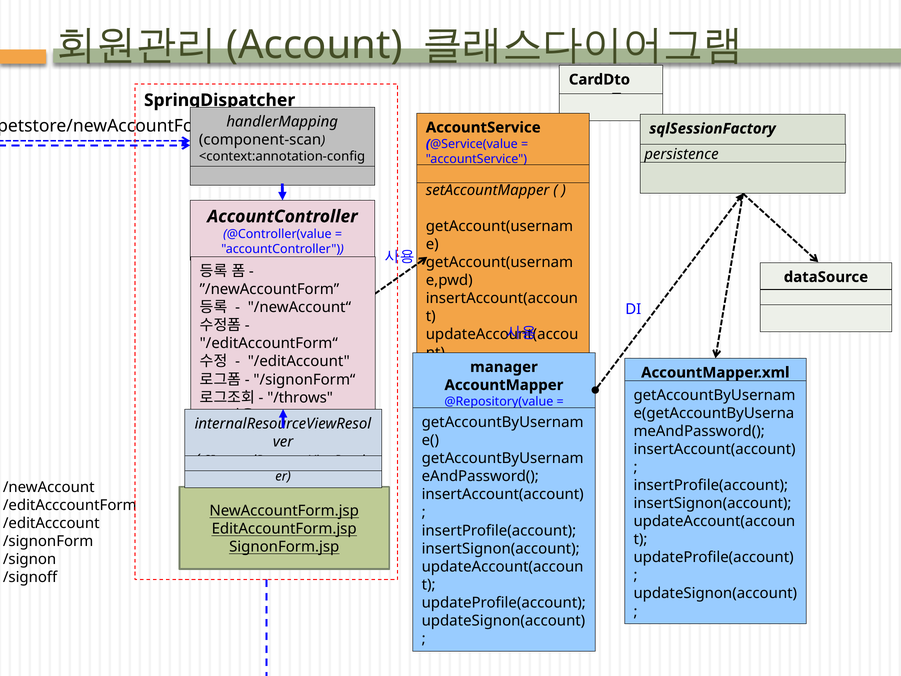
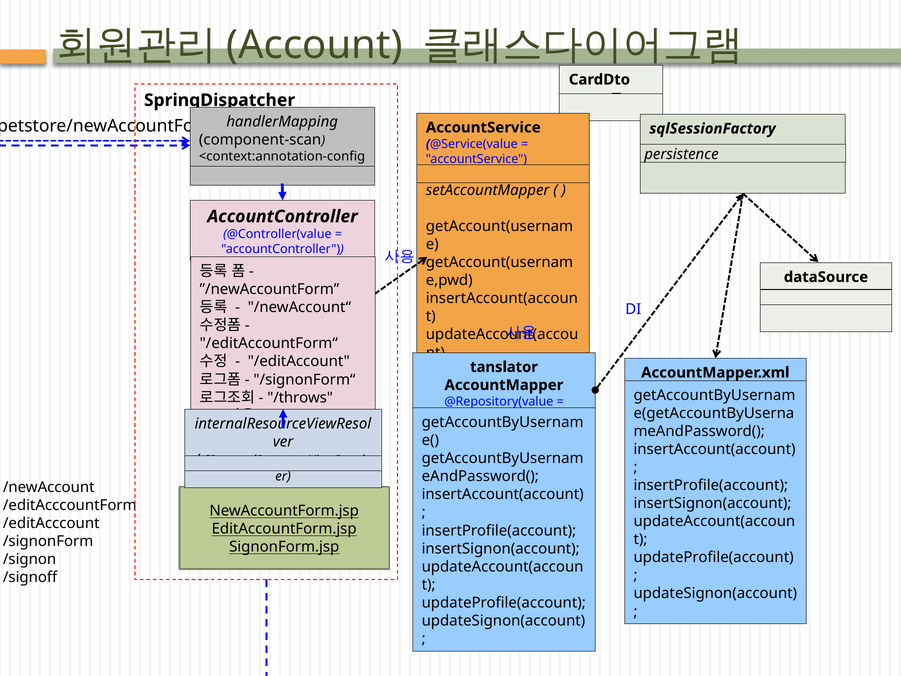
manager: manager -> tanslator (504, 367)
